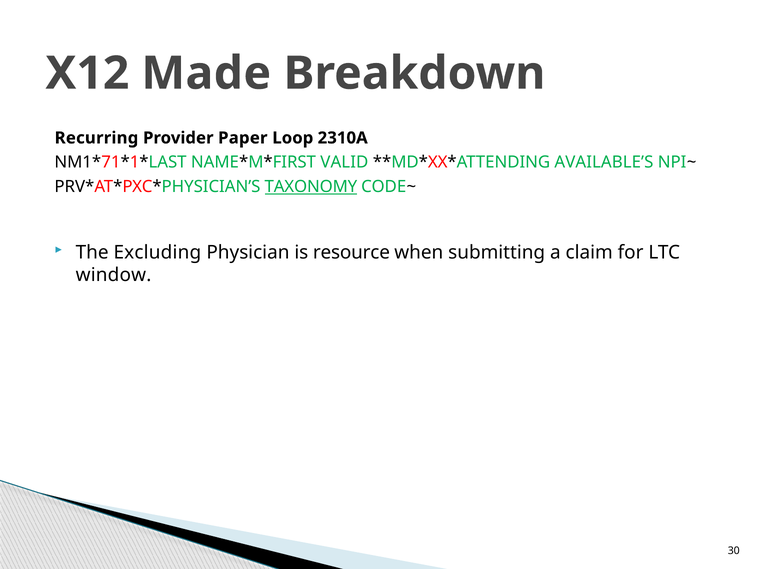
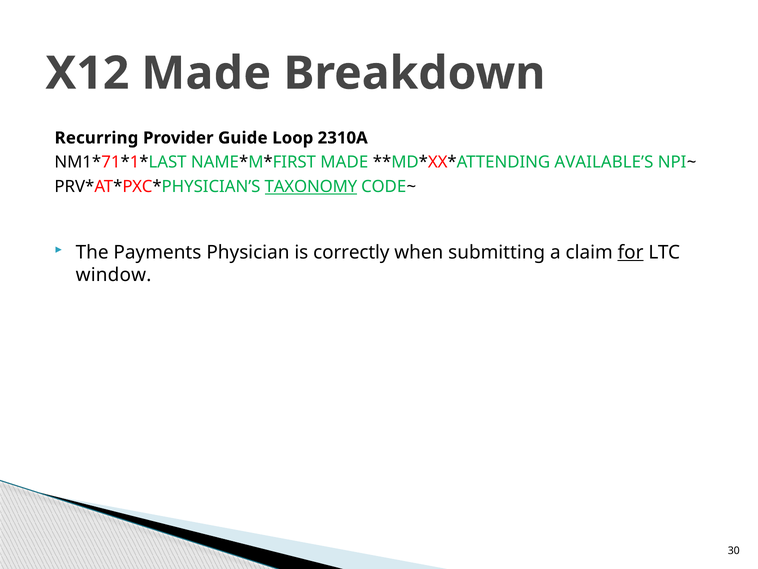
Paper: Paper -> Guide (243, 138)
VALID: VALID -> MADE (344, 162)
Excluding: Excluding -> Payments (157, 252)
resource: resource -> correctly (351, 252)
for underline: none -> present (631, 252)
